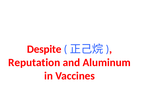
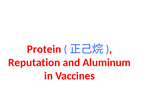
Despite: Despite -> Protein (44, 49)
